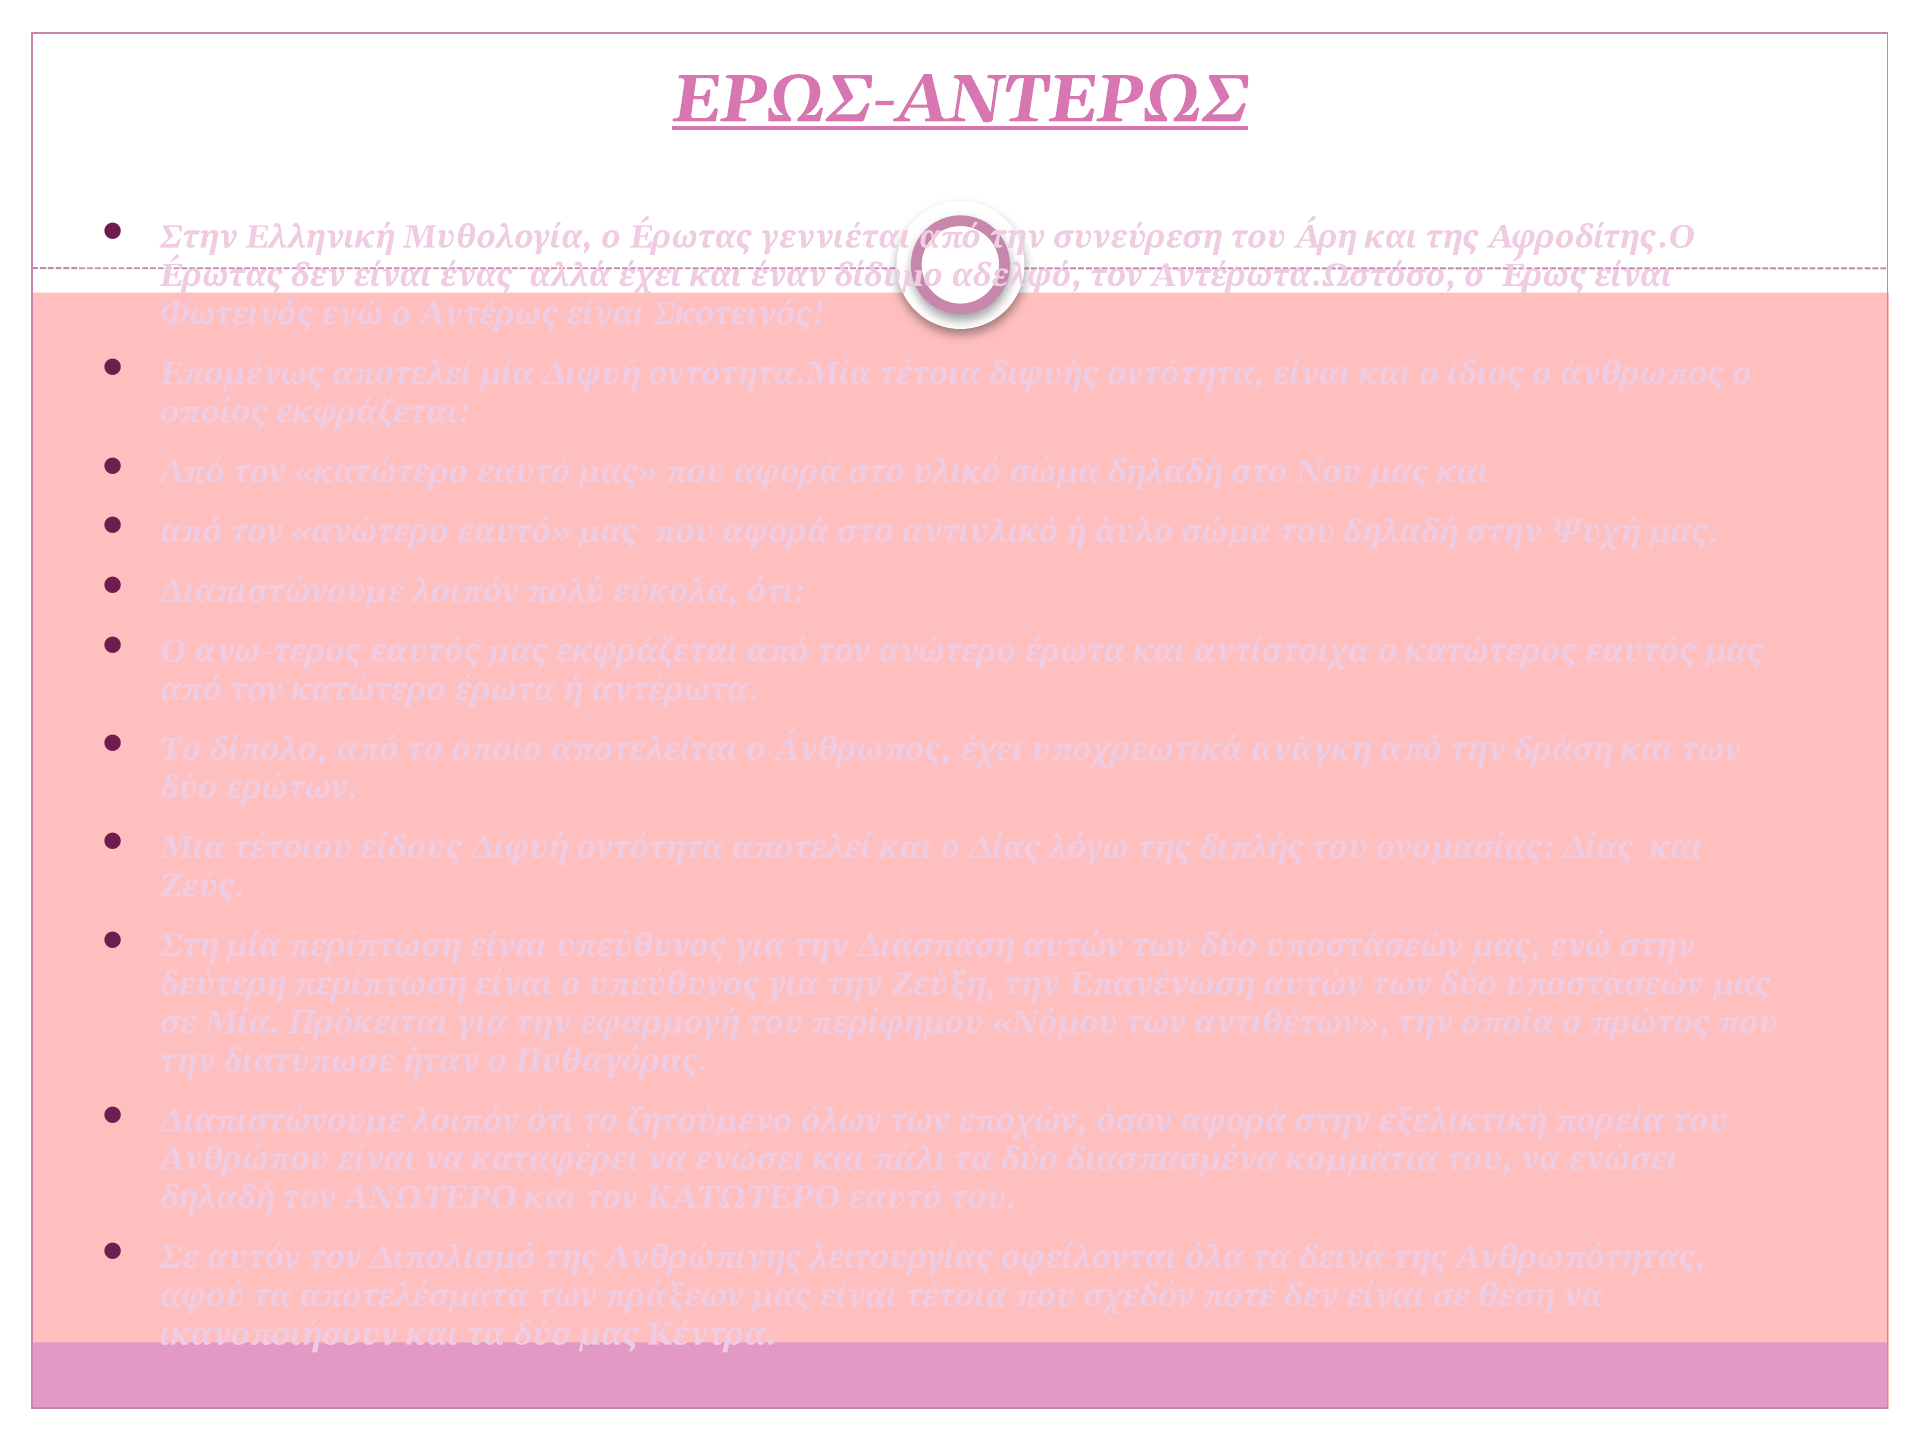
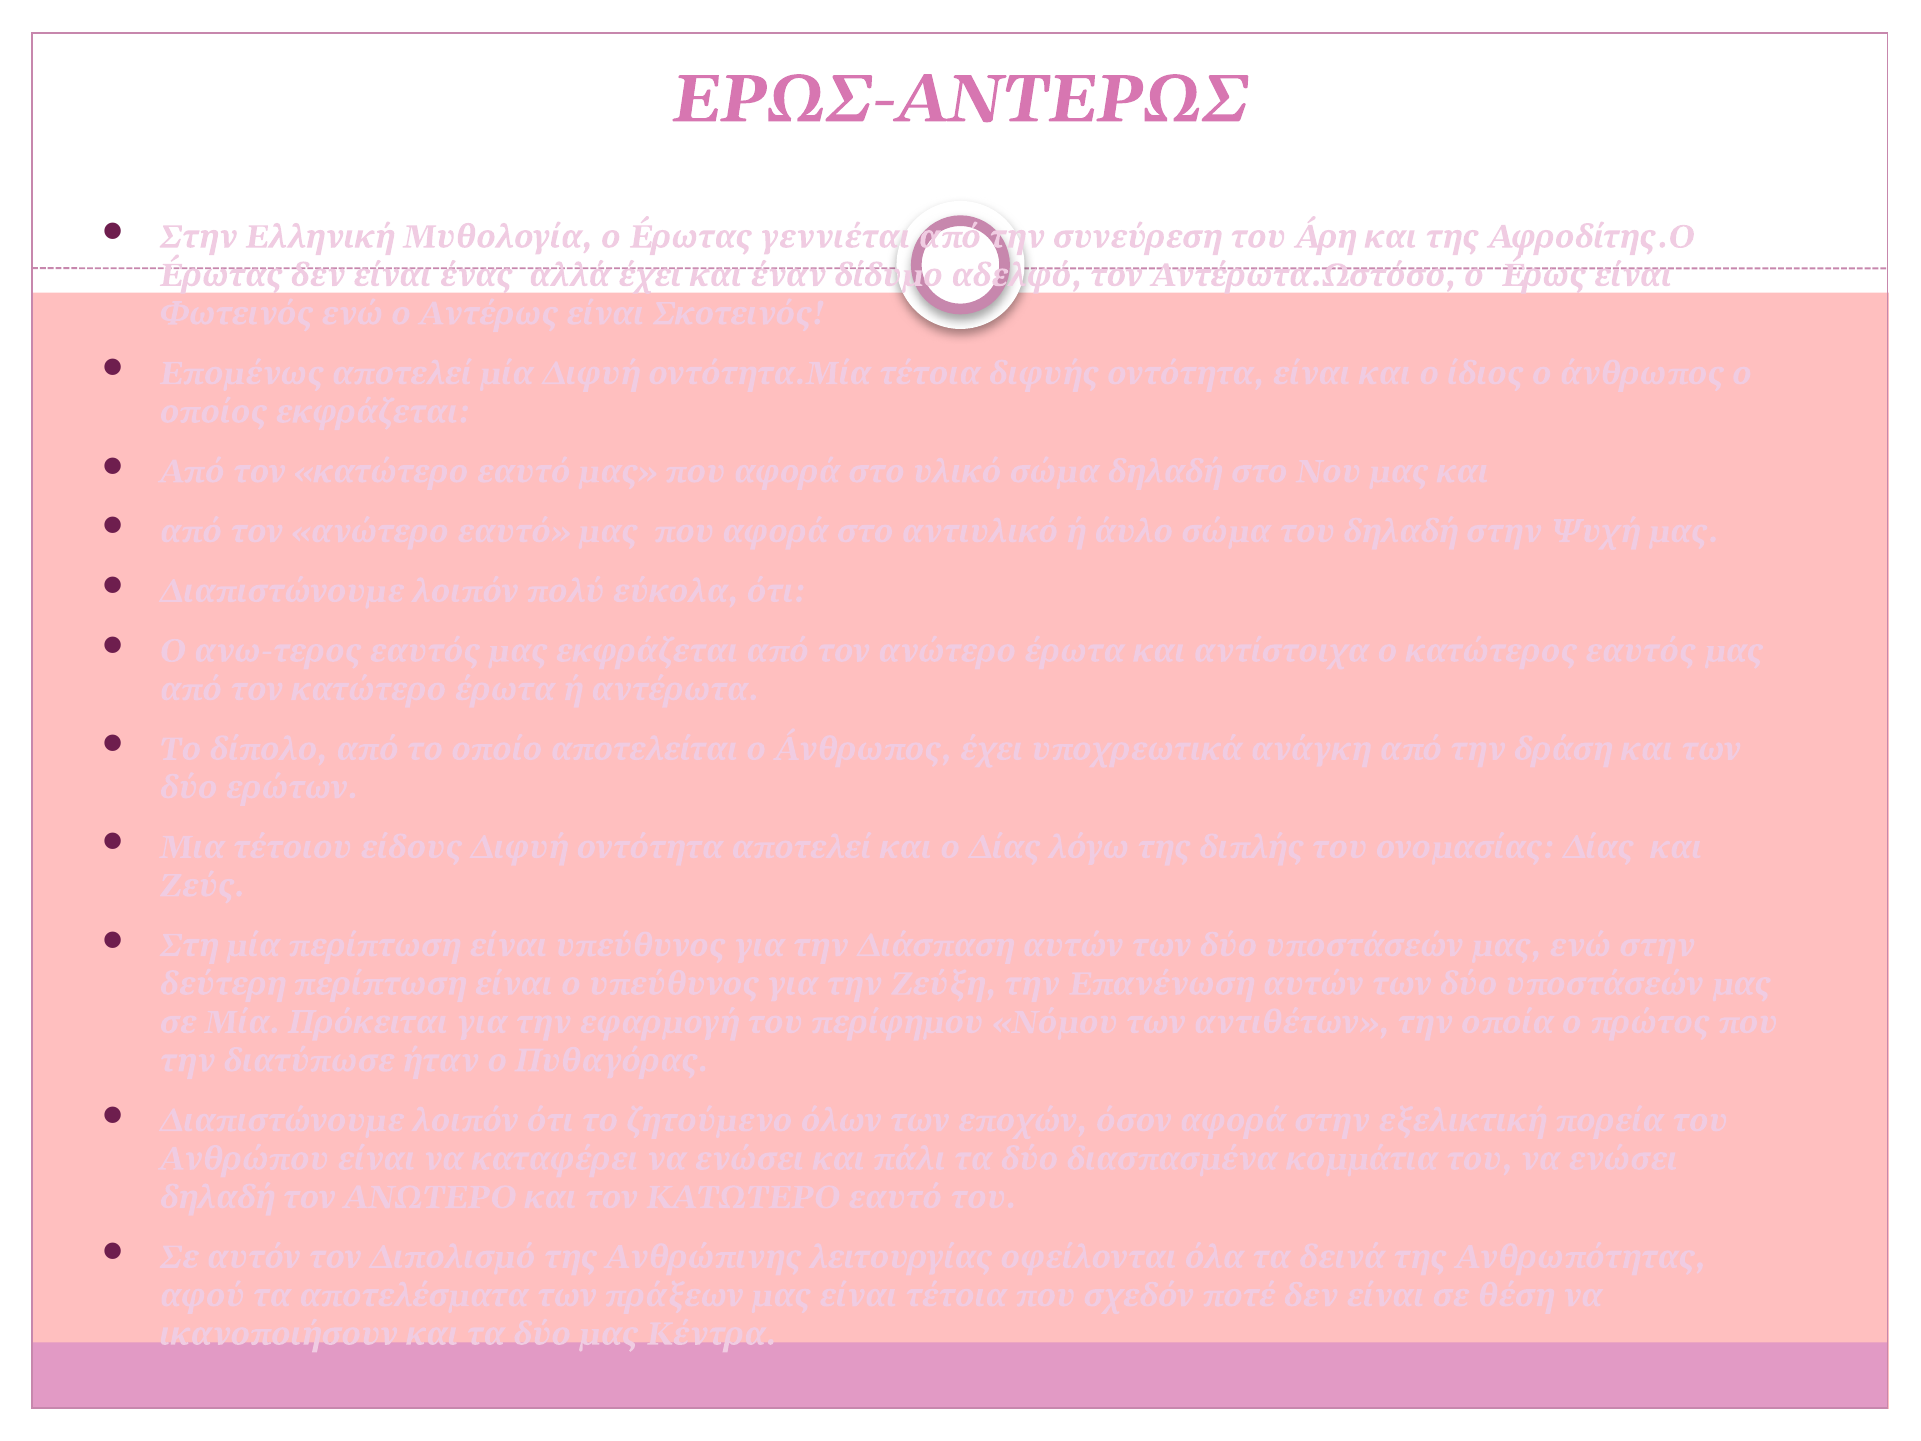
ΕΡΩΣ-ΑΝΤΕΡΩΣ underline: present -> none (960, 99)
